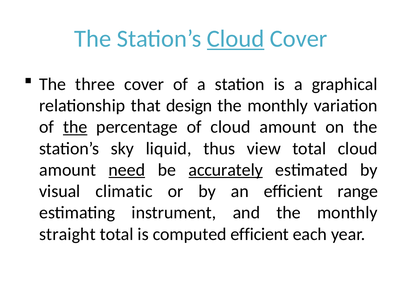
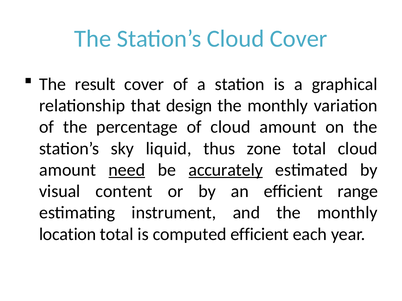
Cloud underline: present -> none (236, 39)
three: three -> result (95, 84)
the underline: present -> none (75, 127)
view: view -> zone (264, 149)
climatic: climatic -> content (124, 192)
straight: straight -> location (68, 235)
